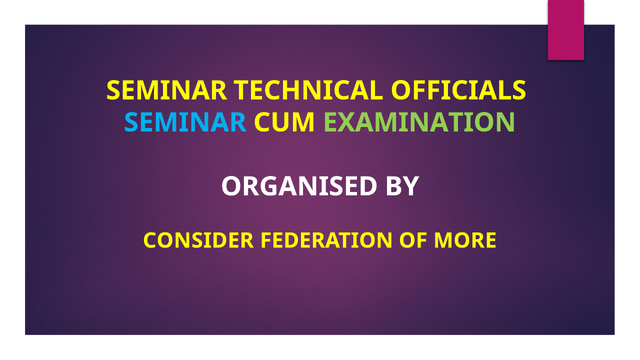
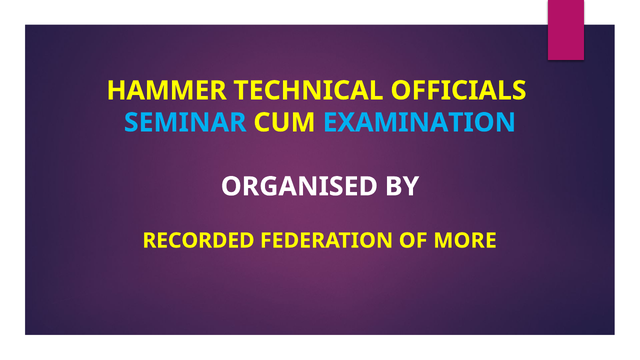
SEMINAR: SEMINAR -> HAMMER (167, 91)
EXAMINATION colour: light green -> light blue (419, 123)
CONSIDER: CONSIDER -> RECORDED (198, 241)
